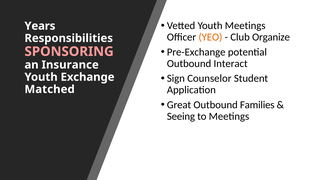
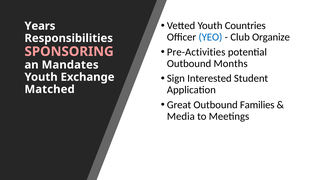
Youth Meetings: Meetings -> Countries (245, 26)
YEO colour: orange -> blue (210, 37)
Pre-Exchange: Pre-Exchange -> Pre-Activities (196, 52)
Interact: Interact -> Months (231, 64)
Insurance: Insurance -> Mandates (70, 65)
Counselor: Counselor -> Interested (209, 78)
Seeing: Seeing -> Media (181, 116)
